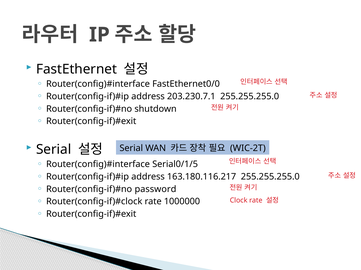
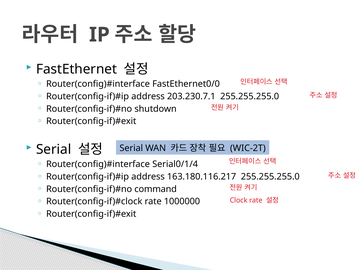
Serial0/1/5: Serial0/1/5 -> Serial0/1/4 (175, 165)
password: password -> command (156, 190)
